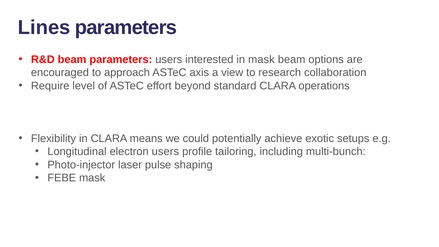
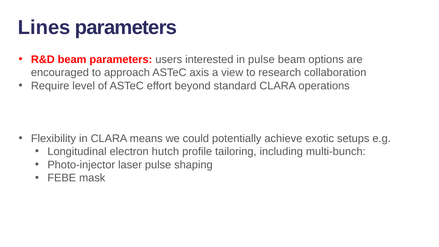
in mask: mask -> pulse (261, 59)
electron users: users -> hutch (165, 152)
